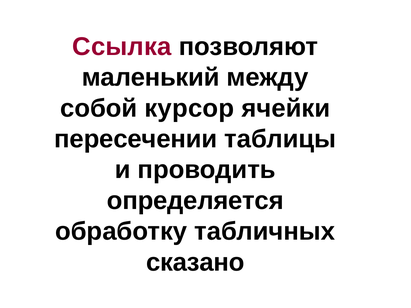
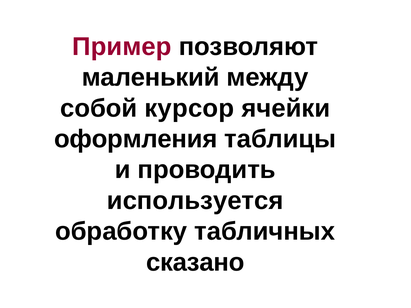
Ссылка: Ссылка -> Пример (122, 47)
пересечении: пересечении -> оформления (136, 139)
определяется: определяется -> используется (195, 201)
